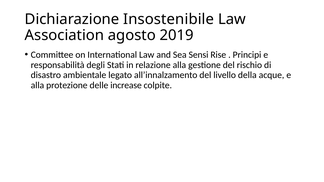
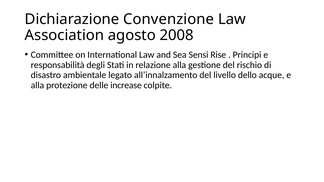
Insostenibile: Insostenibile -> Convenzione (169, 19)
2019: 2019 -> 2008 (177, 35)
della: della -> dello (247, 75)
